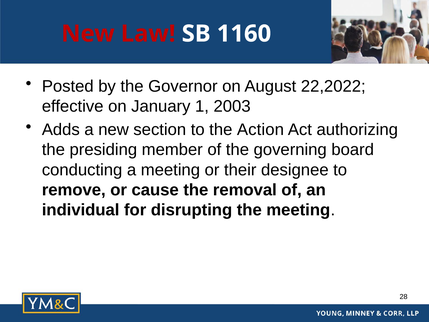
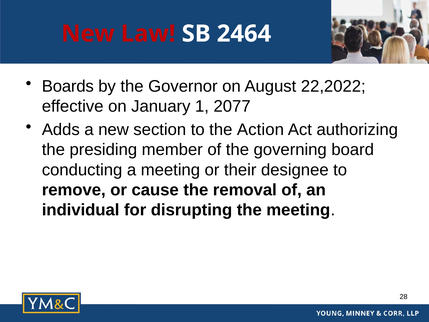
1160: 1160 -> 2464 (244, 34)
Posted: Posted -> Boards (68, 86)
2003: 2003 -> 2077 (232, 106)
